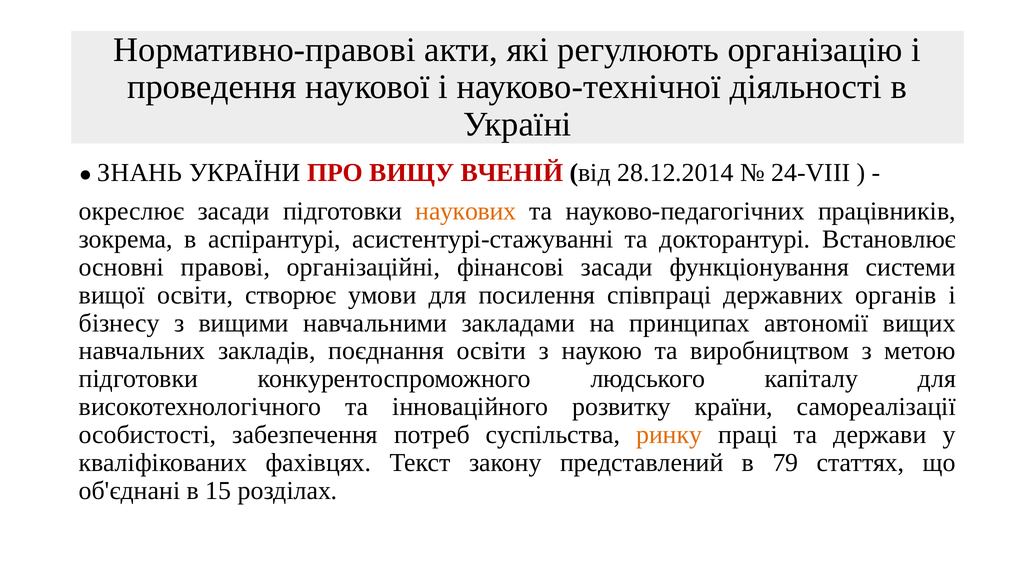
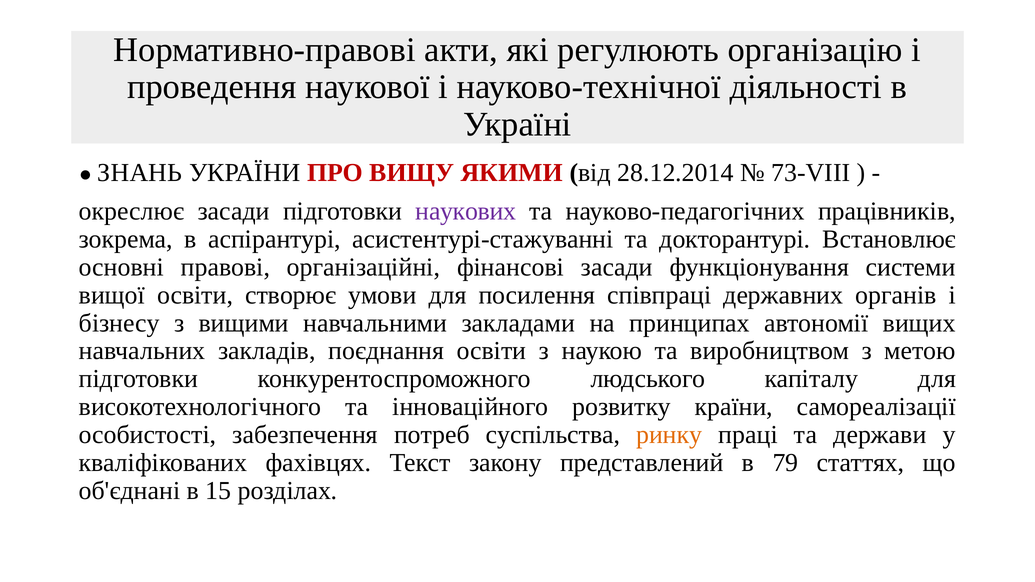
ВЧЕНІЙ: ВЧЕНІЙ -> ЯКИМИ (512, 173)
24-VIII: 24-VIII -> 73-VIII (811, 173)
наукових colour: orange -> purple (466, 211)
